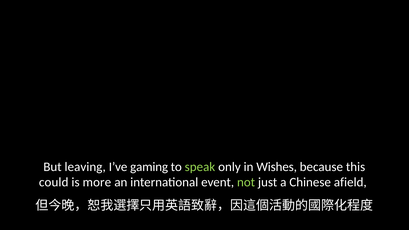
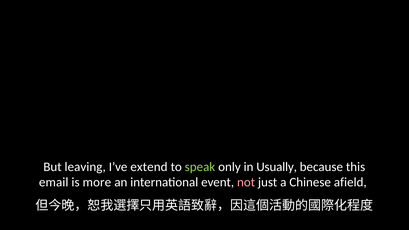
gaming: gaming -> extend (149, 167)
Wishes: Wishes -> Usually (277, 167)
could: could -> email (54, 182)
not colour: light green -> pink (246, 182)
